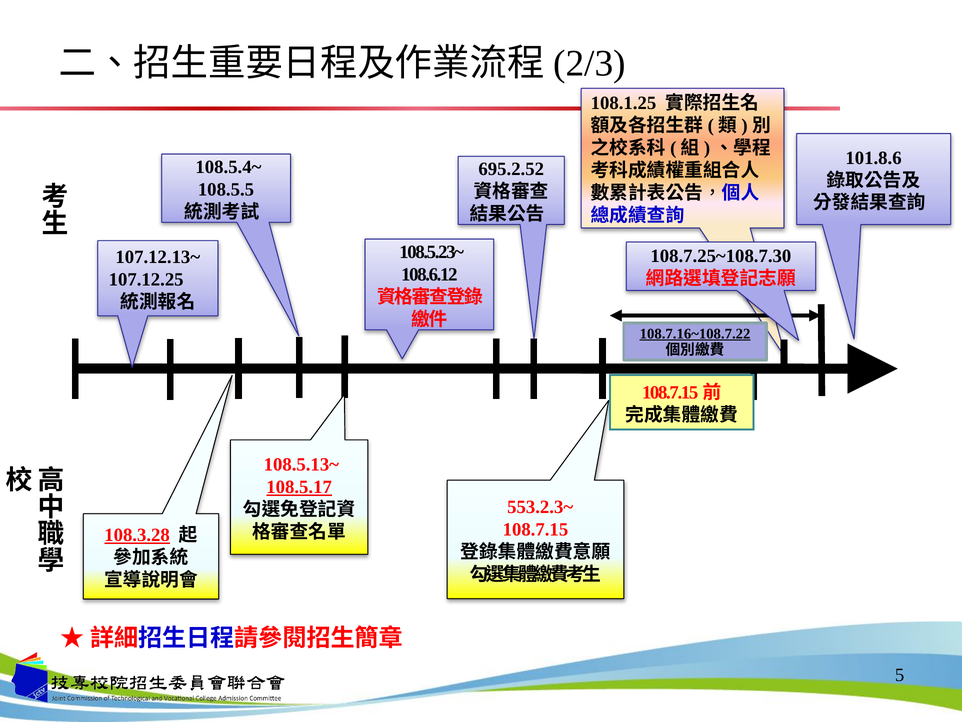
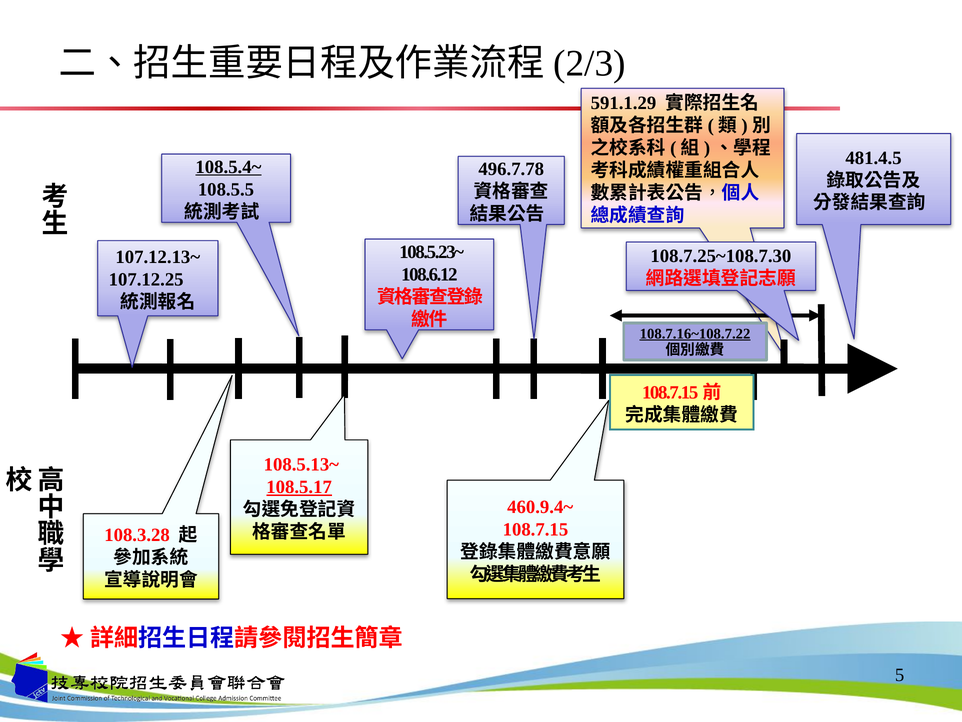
108.1.25: 108.1.25 -> 591.1.29 (623, 103)
101.8.6: 101.8.6 -> 481.4.5 (874, 158)
108.5.4~ underline: none -> present (228, 167)
695.2.52: 695.2.52 -> 496.7.78 (511, 169)
553.2.3~: 553.2.3~ -> 460.9.4~ (540, 507)
108.3.28 underline: present -> none (137, 535)
